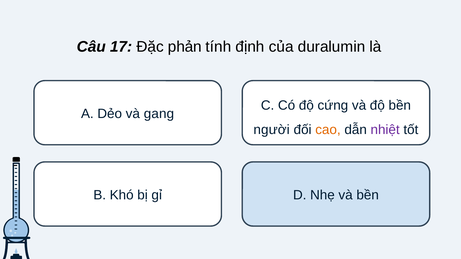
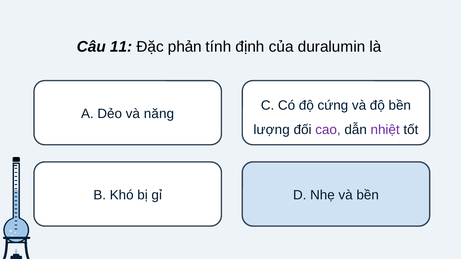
17: 17 -> 11 (121, 47)
gang: gang -> năng (159, 114)
người: người -> lượng (272, 130)
cao colour: orange -> purple (328, 130)
